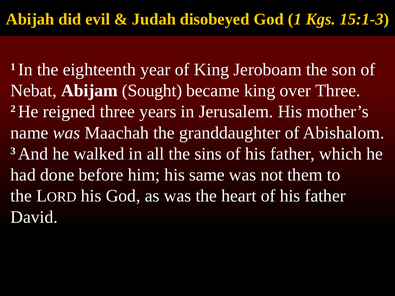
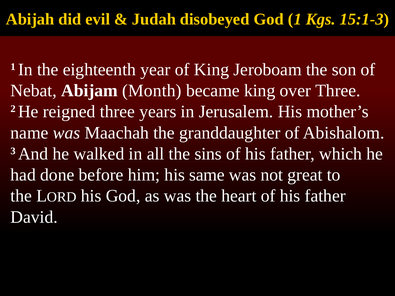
Sought: Sought -> Month (152, 91)
them: them -> great (305, 175)
